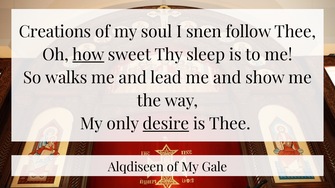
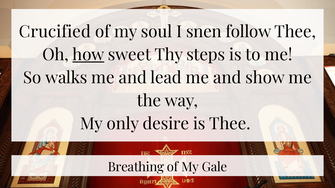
Creations: Creations -> Crucified (55, 32)
sleep: sleep -> steps (206, 55)
desire underline: present -> none (166, 124)
Alqdiseen: Alqdiseen -> Breathing (136, 168)
